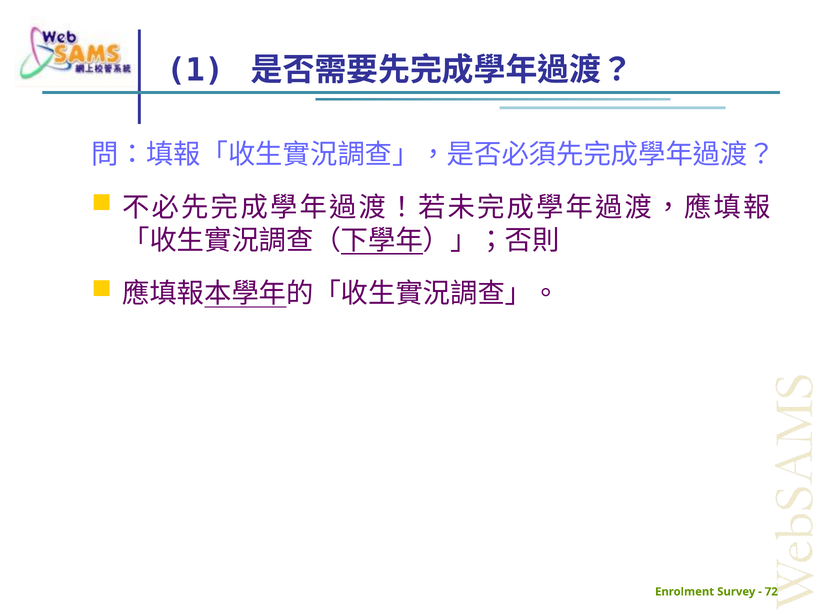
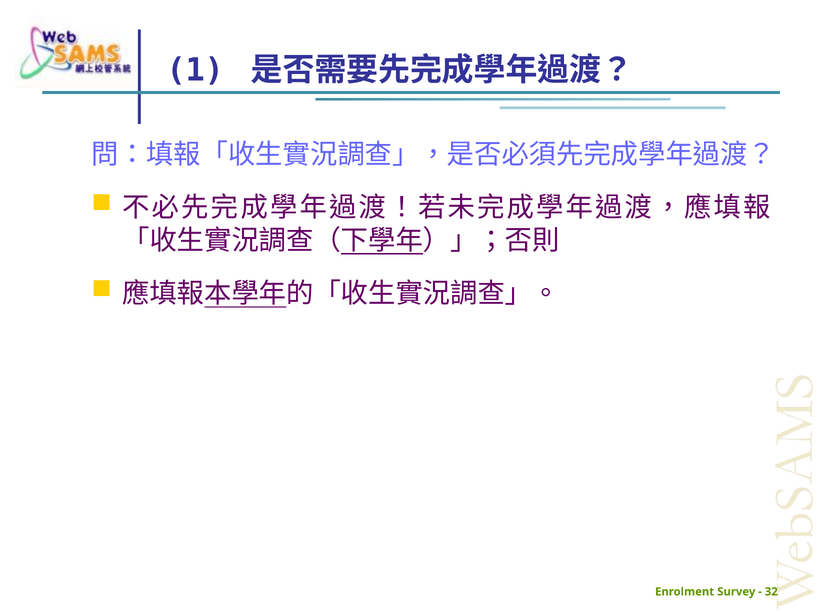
72: 72 -> 32 (771, 592)
